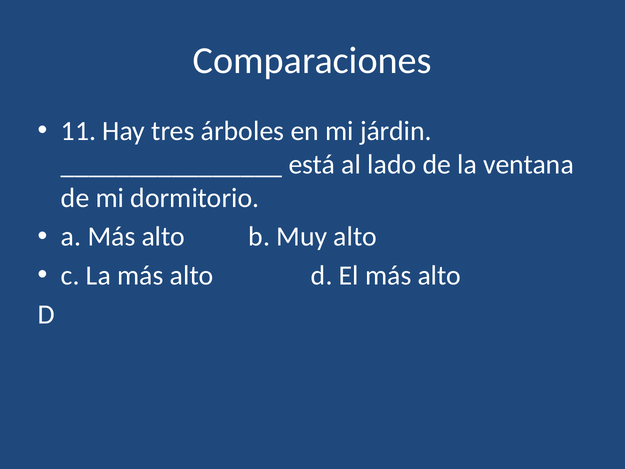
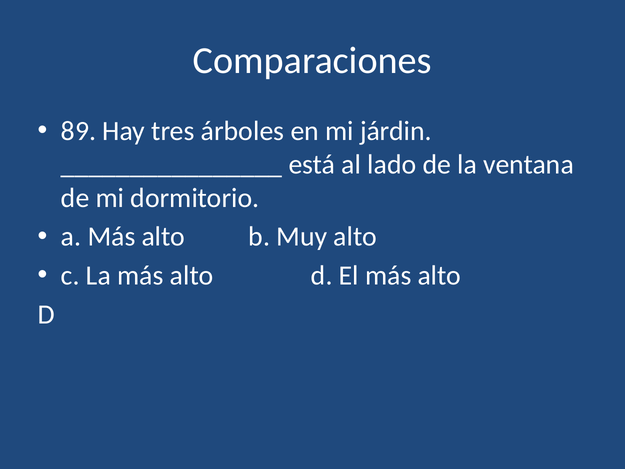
11: 11 -> 89 (79, 131)
